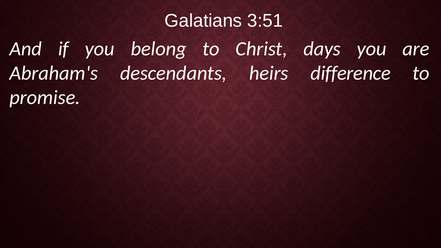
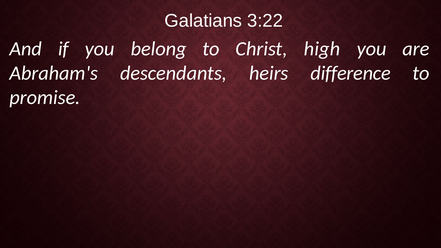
3:51: 3:51 -> 3:22 (265, 21)
days: days -> high (322, 49)
